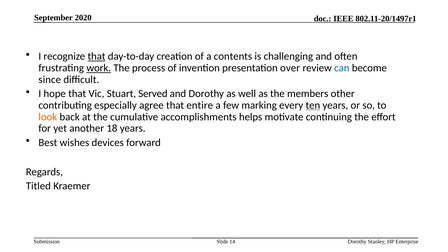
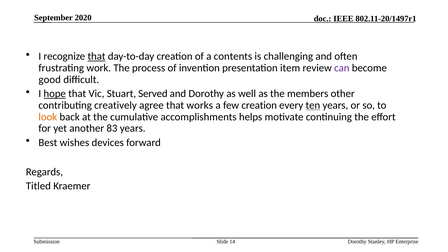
work underline: present -> none (99, 68)
over: over -> item (290, 68)
can colour: blue -> purple (342, 68)
since: since -> good (50, 80)
hope underline: none -> present (55, 94)
especially: especially -> creatively (116, 105)
entire: entire -> works (200, 105)
few marking: marking -> creation (259, 105)
18: 18 -> 83 (112, 128)
